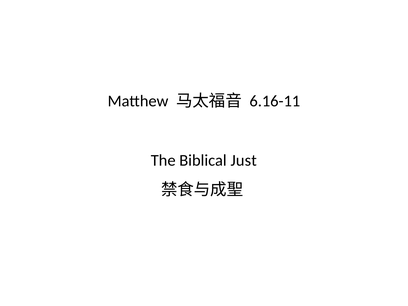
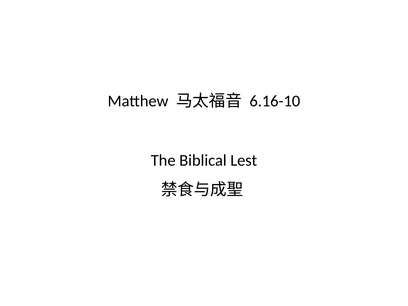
6.16-11: 6.16-11 -> 6.16-10 (275, 101)
Just: Just -> Lest (244, 160)
